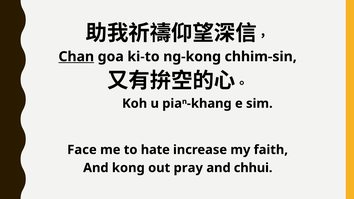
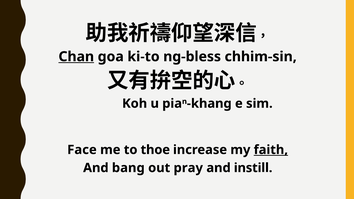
ng-kong: ng-kong -> ng-bless (192, 57)
hate: hate -> thoe (155, 150)
faith underline: none -> present (271, 150)
kong: kong -> bang (128, 168)
chhui: chhui -> instill (253, 168)
